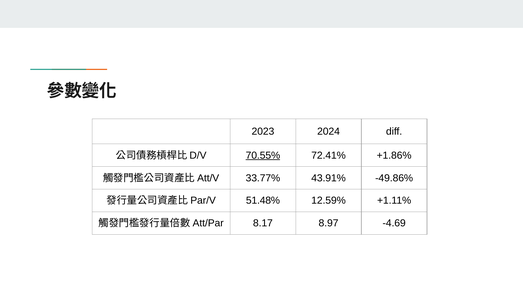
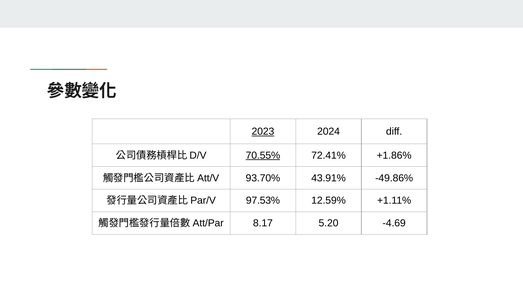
2023 underline: none -> present (263, 132)
33.77%: 33.77% -> 93.70% (263, 178)
51.48%: 51.48% -> 97.53% (263, 201)
8.97: 8.97 -> 5.20 (329, 223)
